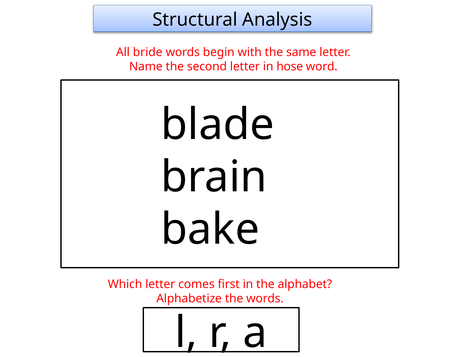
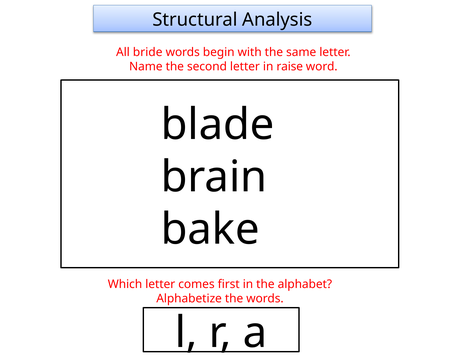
hose: hose -> raise (290, 67)
